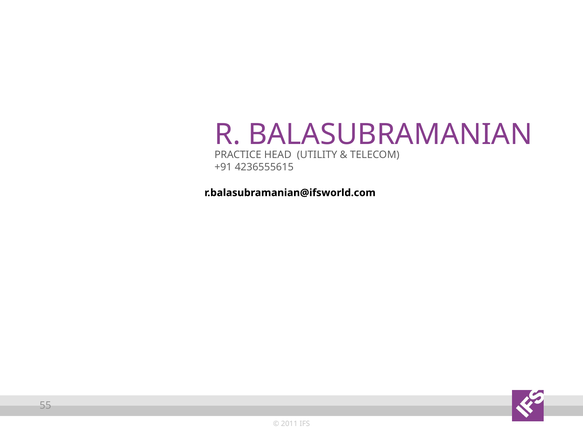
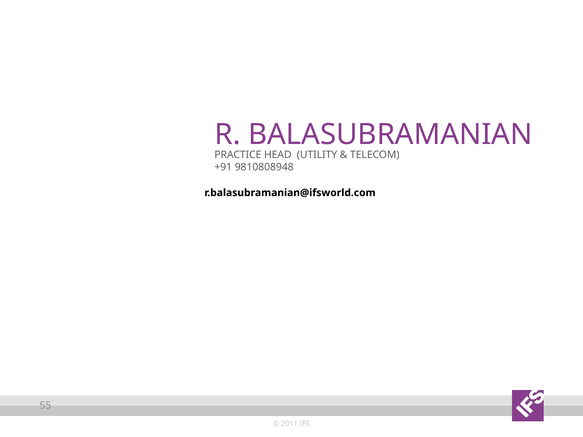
4236555615: 4236555615 -> 9810808948 (264, 167)
